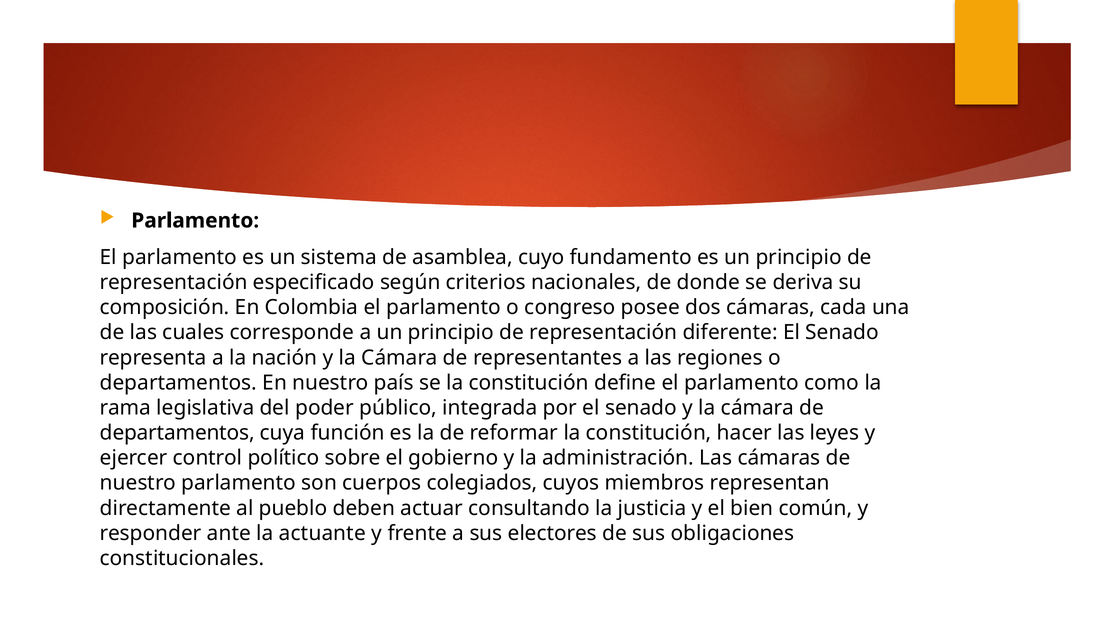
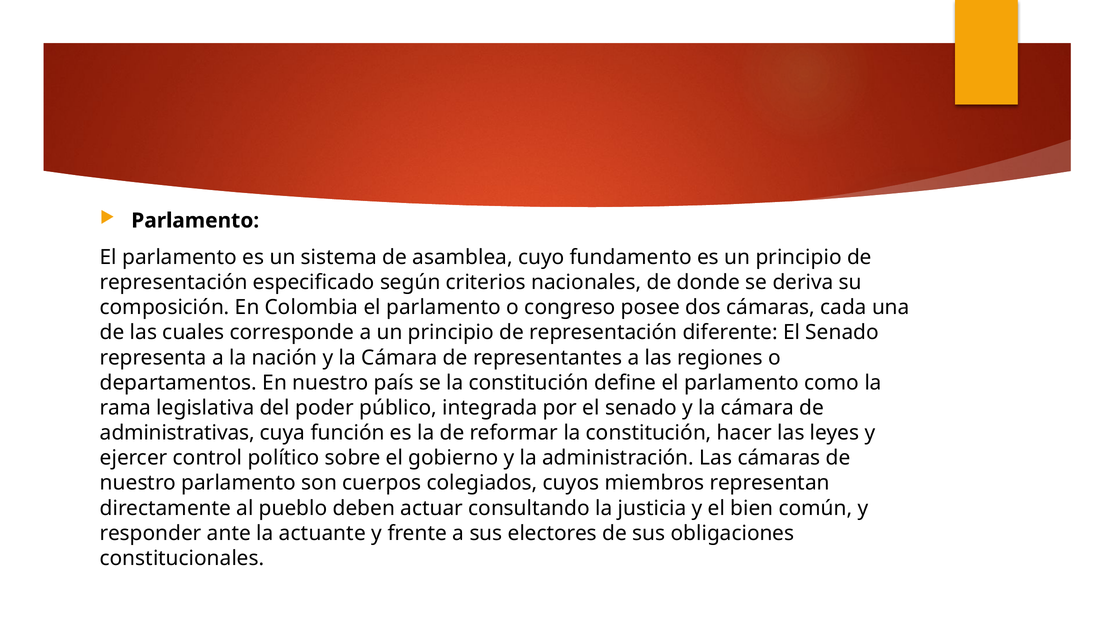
departamentos: departamentos -> administrativas (177, 433)
